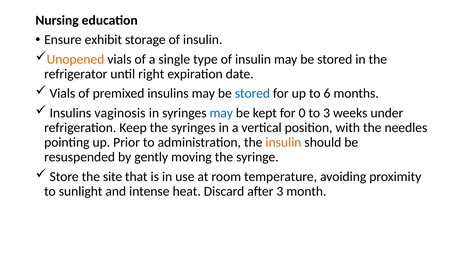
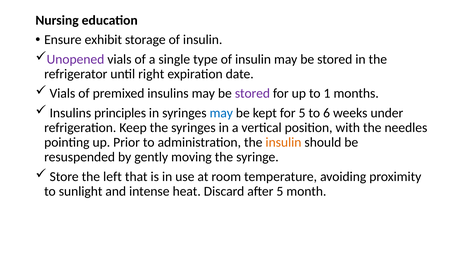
Unopened colour: orange -> purple (75, 59)
stored colour: blue -> purple (252, 93)
6: 6 -> 1 (327, 93)
vaginosis: vaginosis -> principles (120, 113)
for 0: 0 -> 5 (302, 113)
to 3: 3 -> 6 (327, 113)
site: site -> left (112, 176)
after 3: 3 -> 5 (280, 191)
